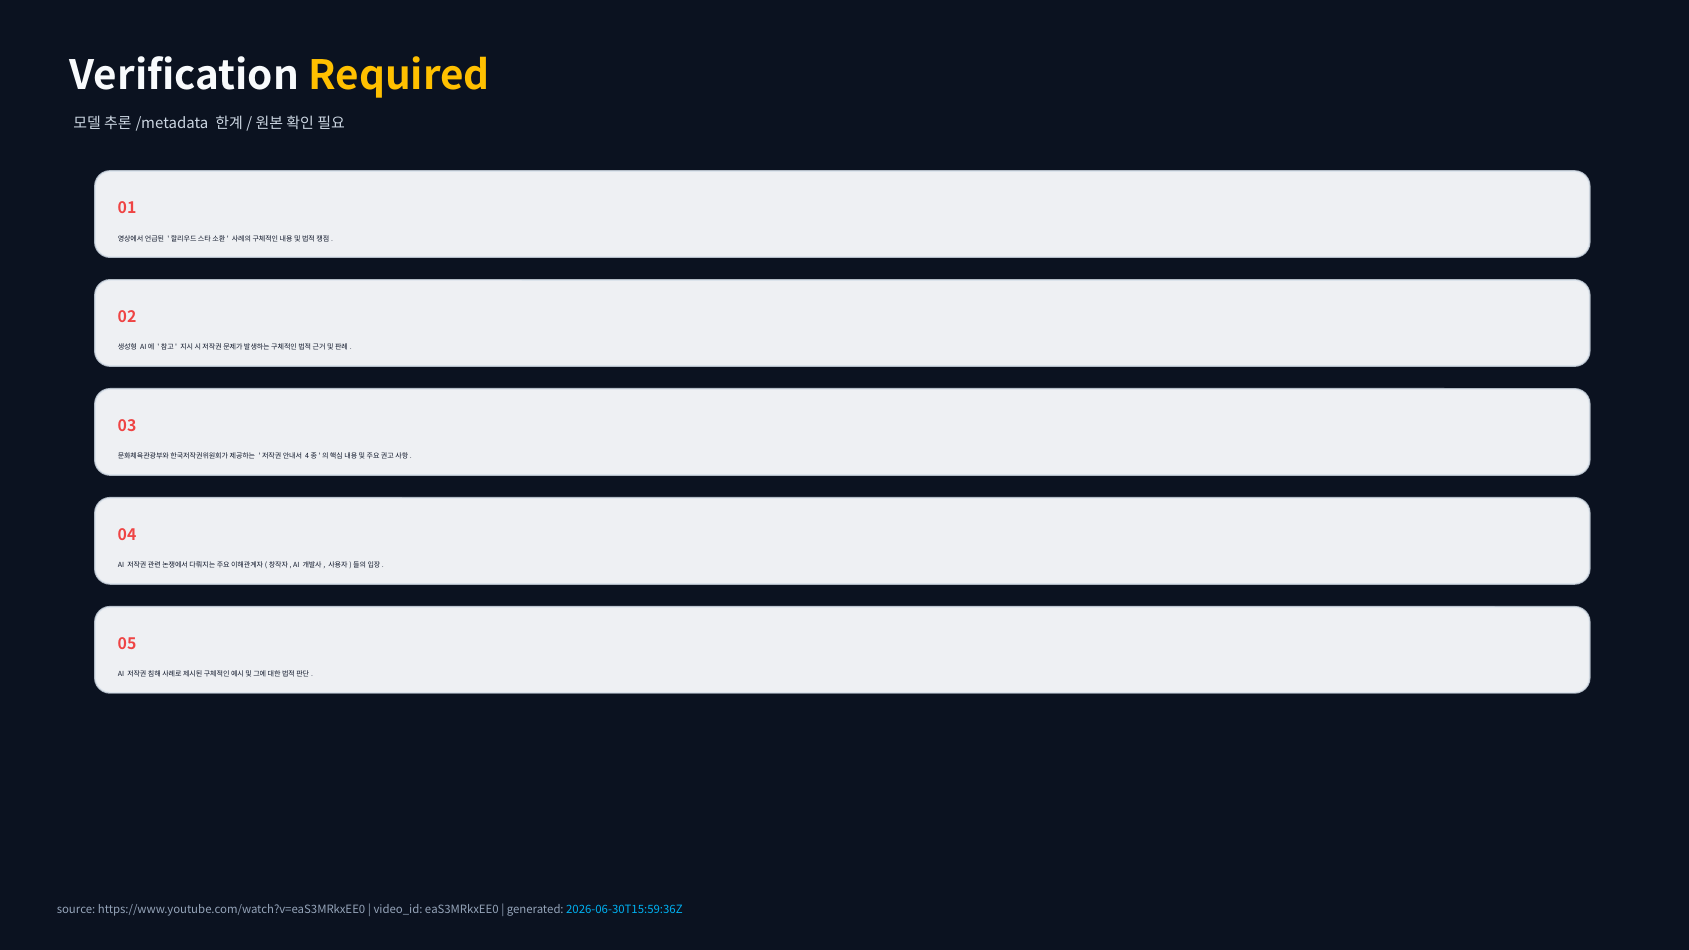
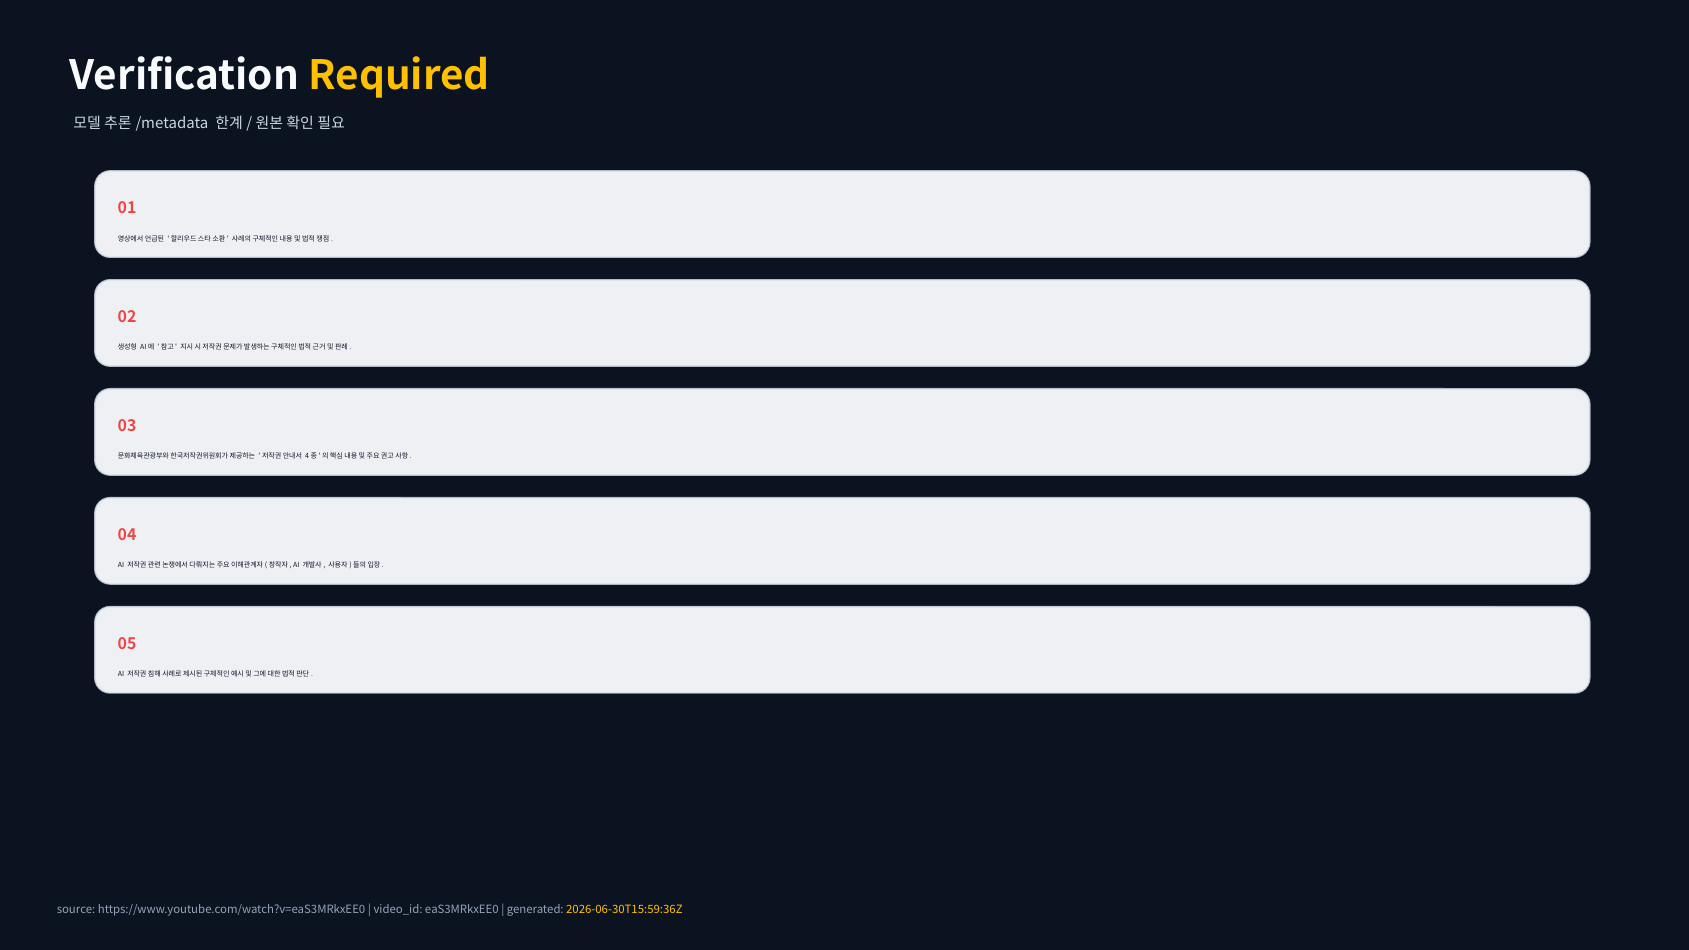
2026-06-30T15:59:36Z colour: light blue -> yellow (624, 910)
